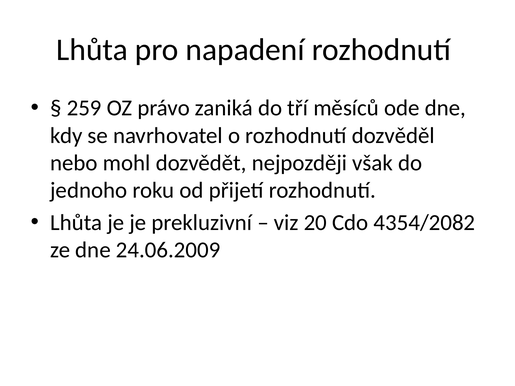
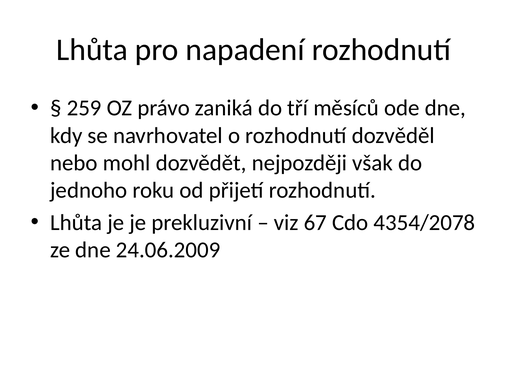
20: 20 -> 67 (315, 223)
4354/2082: 4354/2082 -> 4354/2078 (424, 223)
